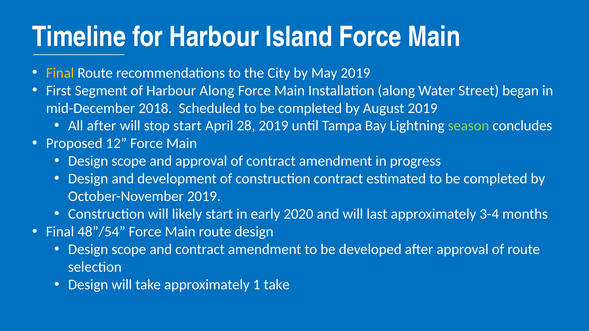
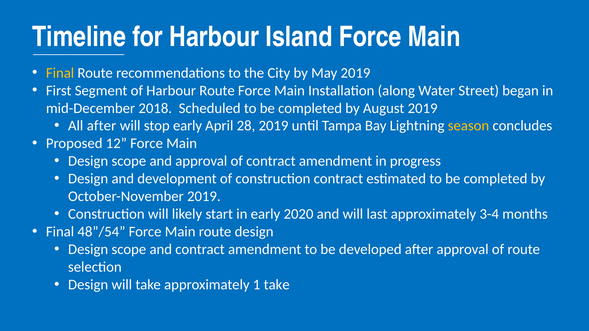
Harbour Along: Along -> Route (217, 91)
stop start: start -> early (188, 126)
season colour: light green -> yellow (469, 126)
